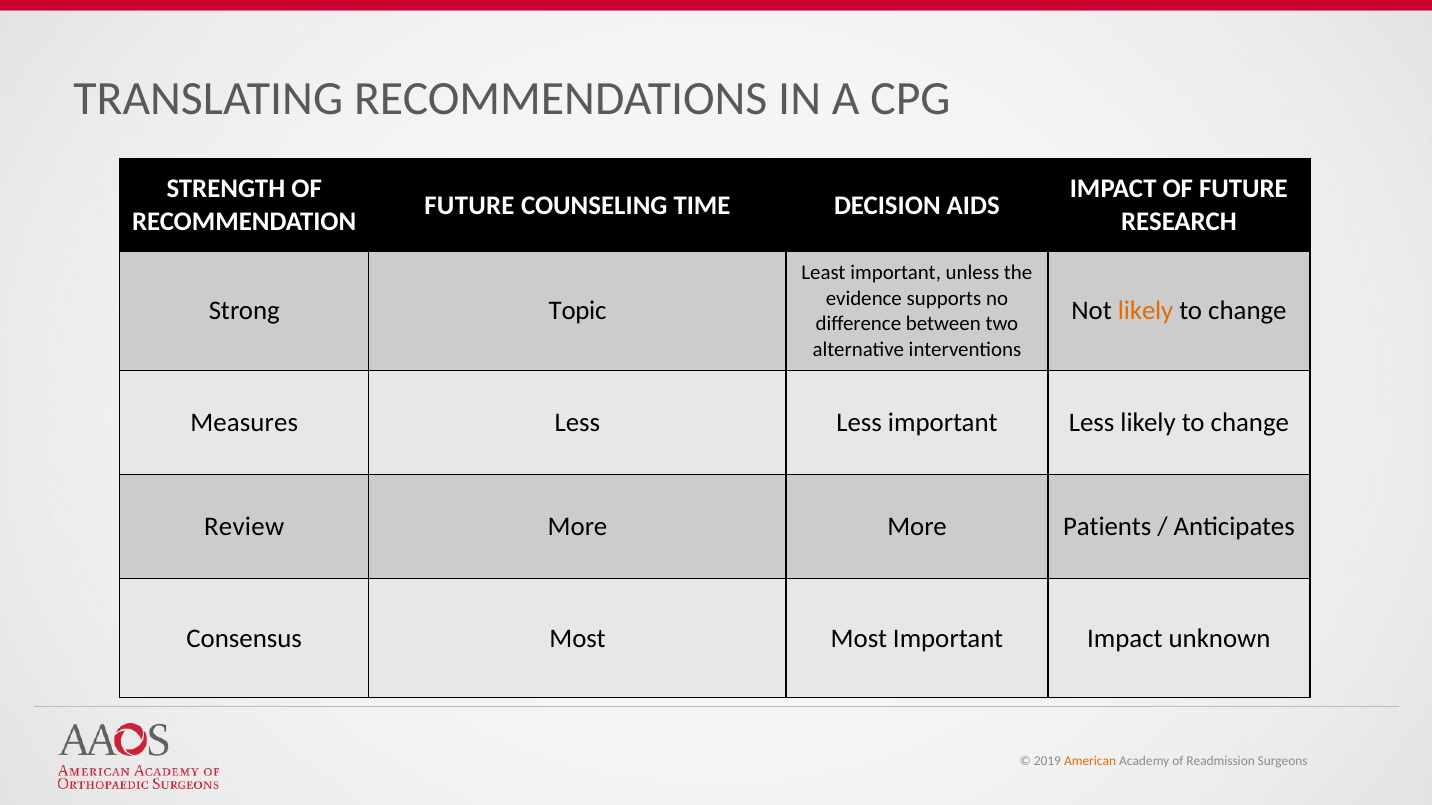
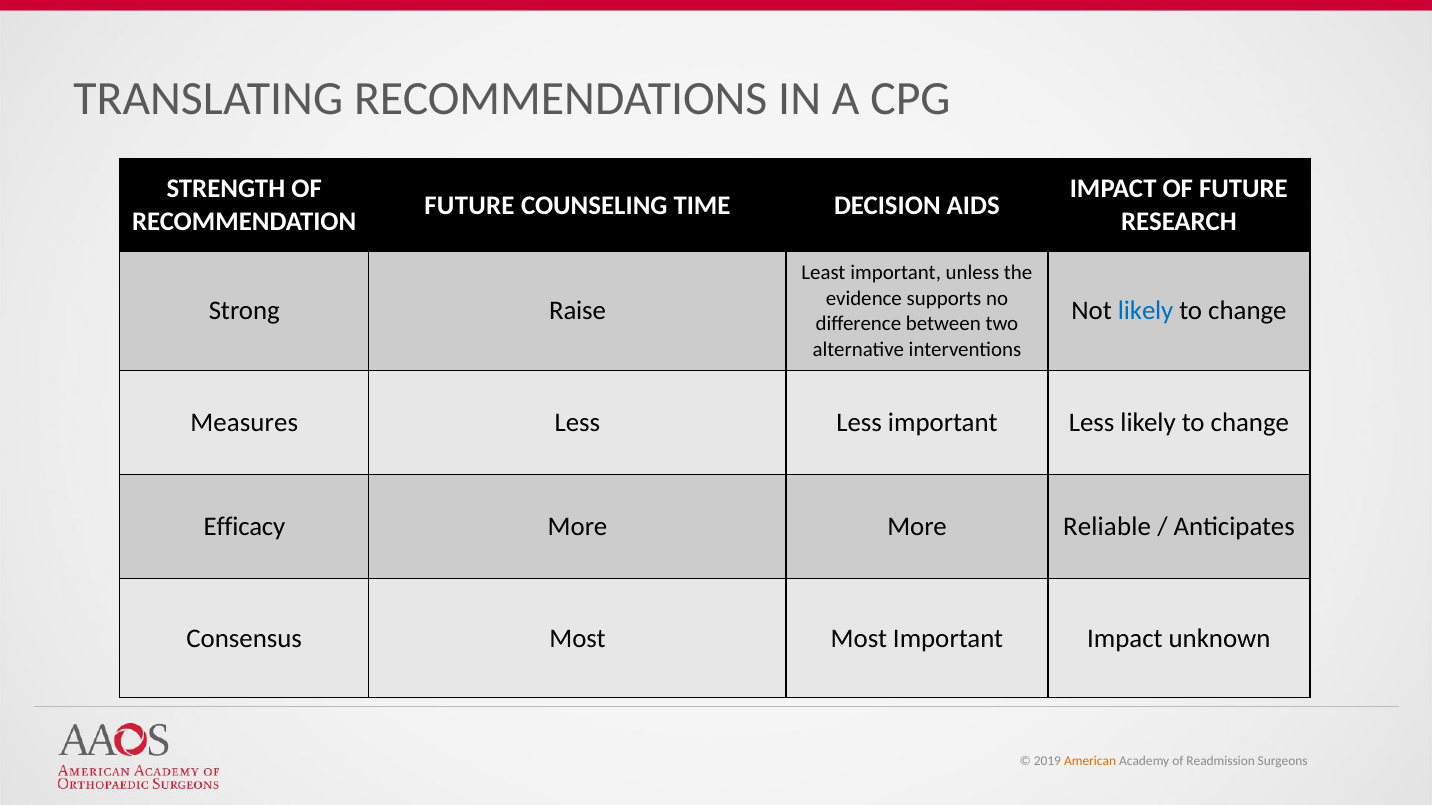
Topic: Topic -> Raise (578, 311)
likely colour: orange -> blue (1146, 311)
Review: Review -> Efficacy (244, 527)
Patients: Patients -> Reliable (1107, 527)
